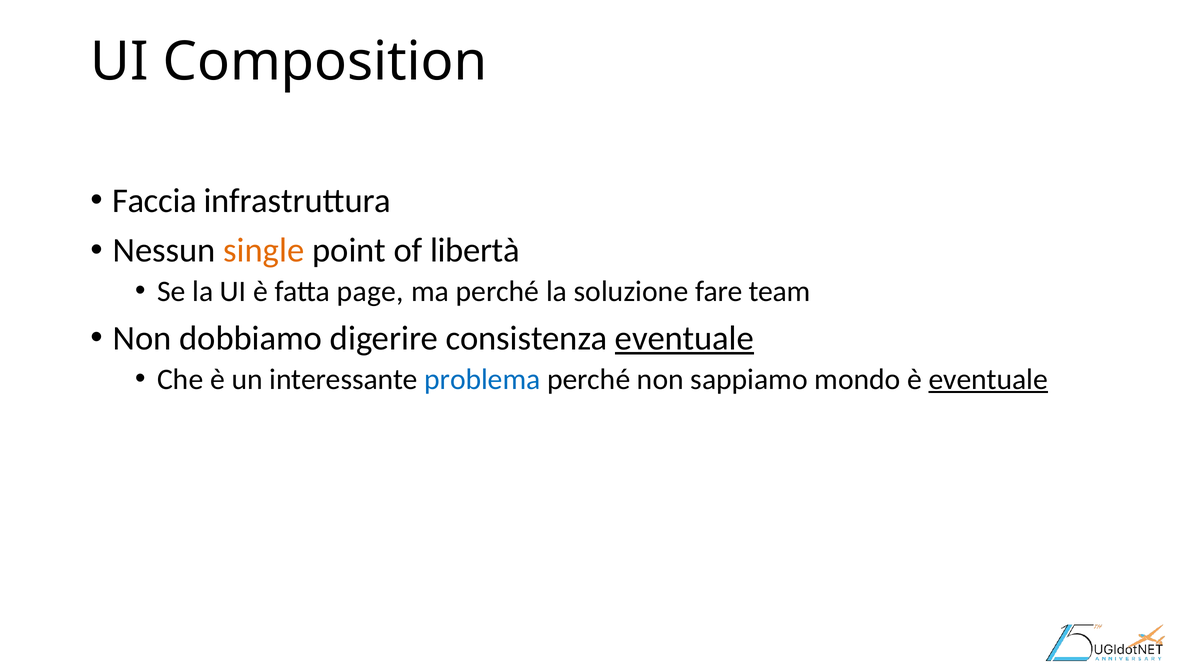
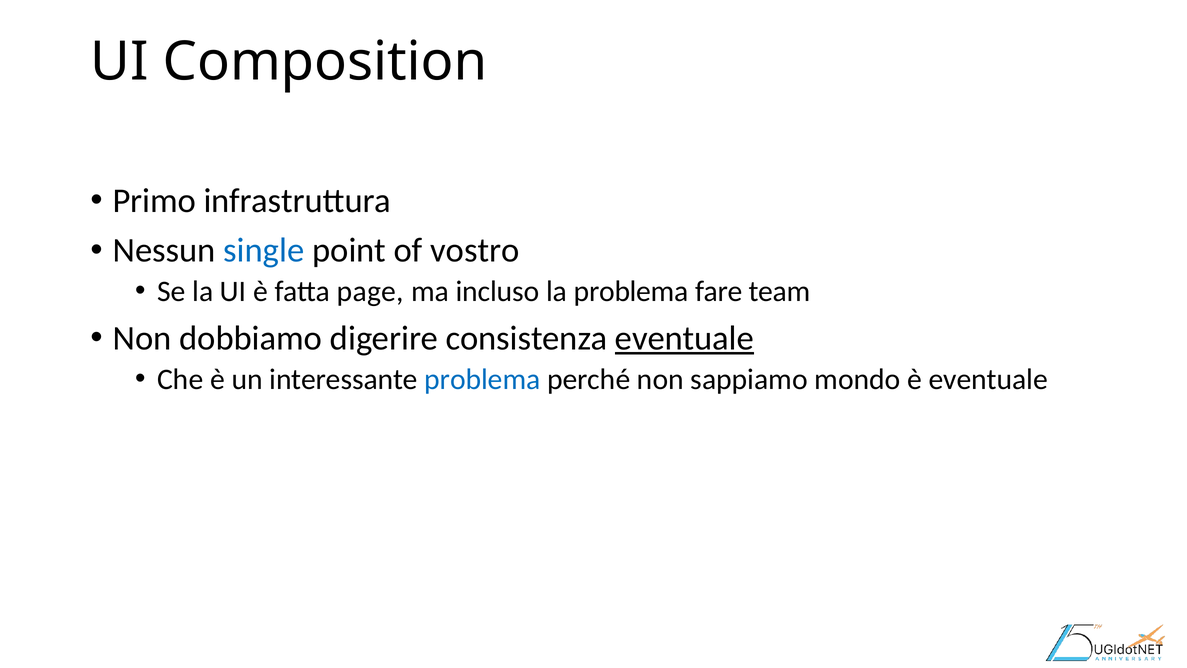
Faccia: Faccia -> Primo (154, 201)
single colour: orange -> blue (264, 250)
libertà: libertà -> vostro (475, 250)
ma perché: perché -> incluso (498, 291)
la soluzione: soluzione -> problema (631, 291)
eventuale underline: present -> none (988, 379)
